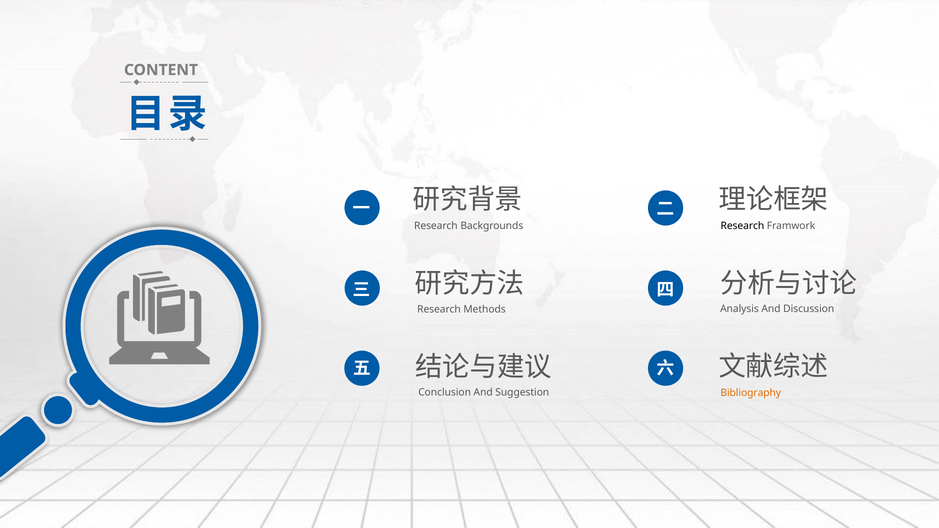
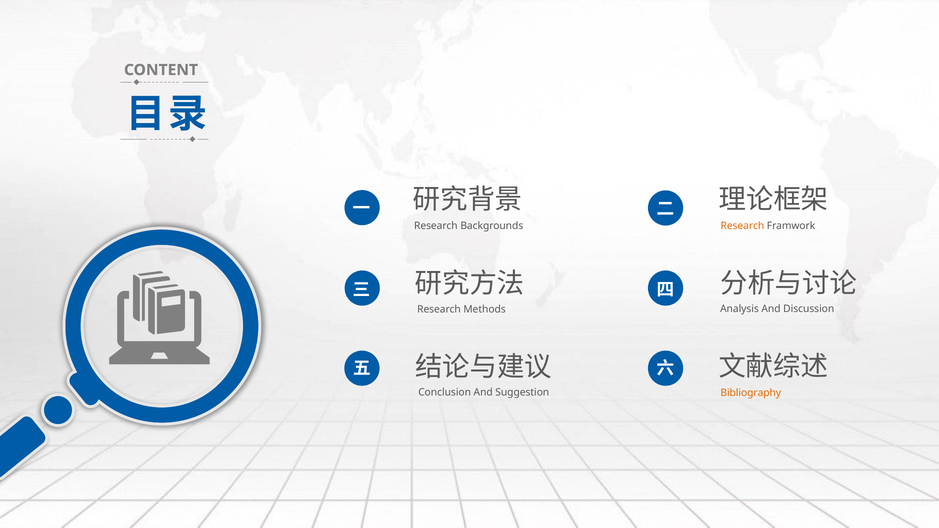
Research colour: black -> orange (742, 226)
